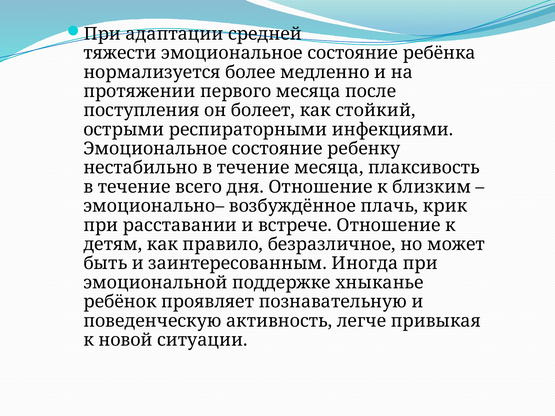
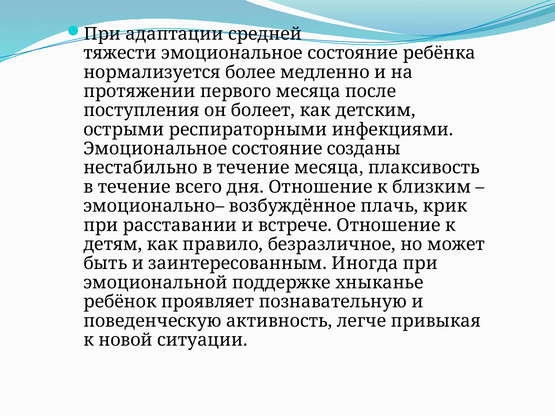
стойкий: стойкий -> детским (376, 110)
ребенку: ребенку -> созданы (364, 149)
